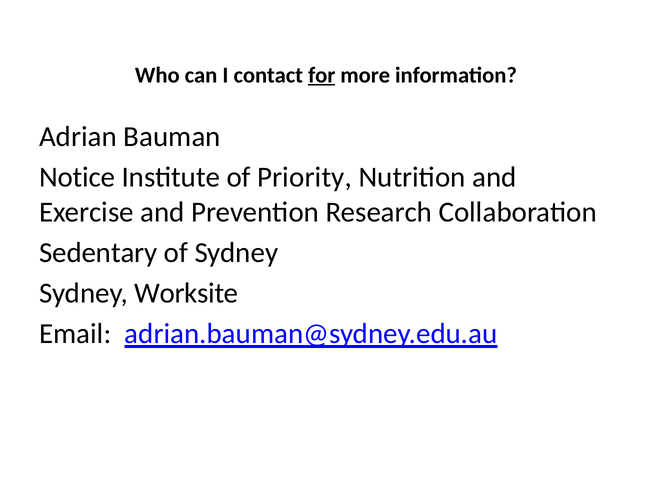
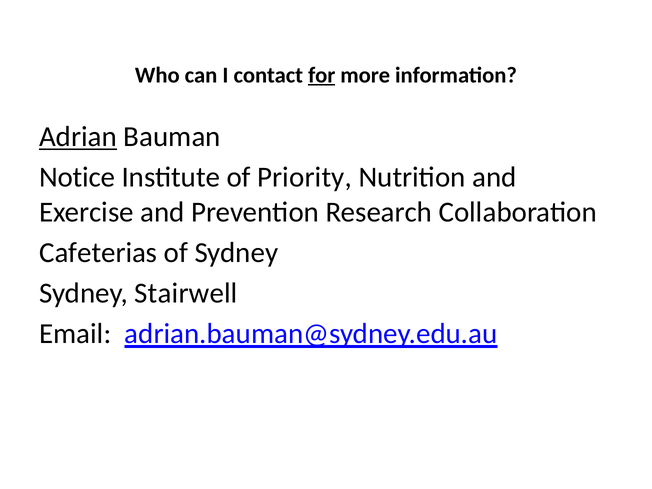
Adrian underline: none -> present (78, 137)
Sedentary: Sedentary -> Cafeterias (98, 253)
Worksite: Worksite -> Stairwell (186, 293)
